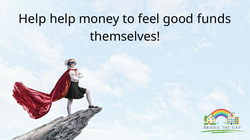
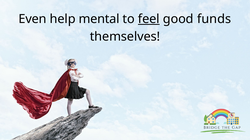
Help: Help -> Even (33, 19)
money: money -> mental (99, 19)
feel underline: none -> present (149, 19)
